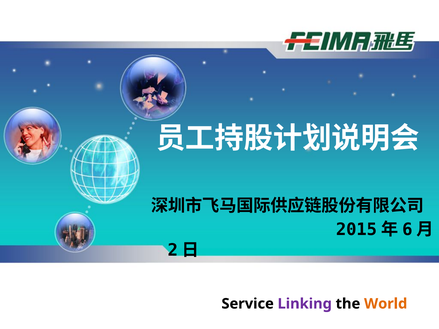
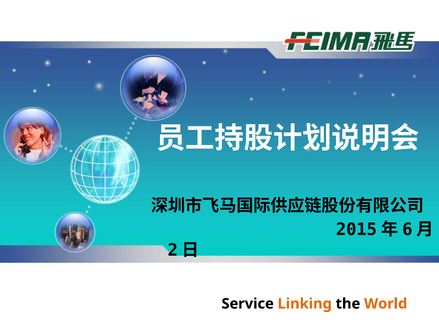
Linking colour: purple -> orange (305, 304)
